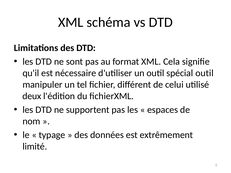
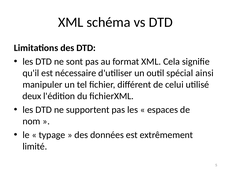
spécial outil: outil -> ainsi (205, 73)
